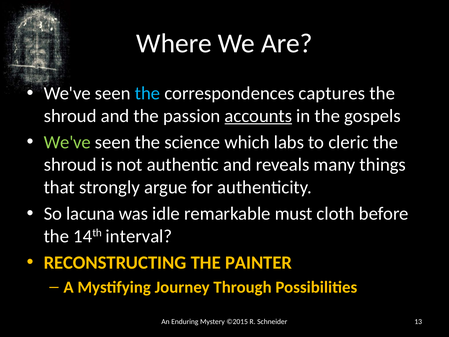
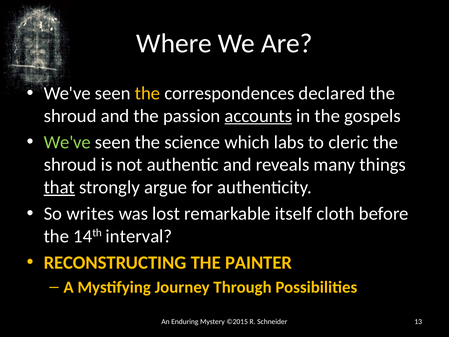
the colour: light blue -> yellow (148, 93)
captures: captures -> declared (332, 93)
that underline: none -> present (59, 187)
lacuna: lacuna -> writes (90, 214)
idle: idle -> lost (166, 214)
must: must -> itself (294, 214)
